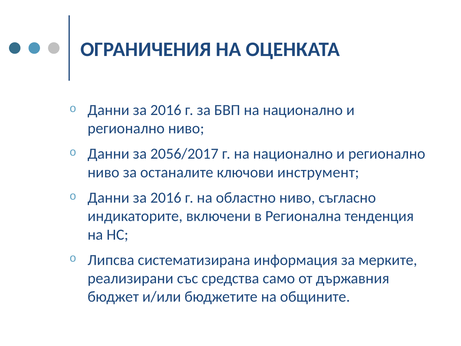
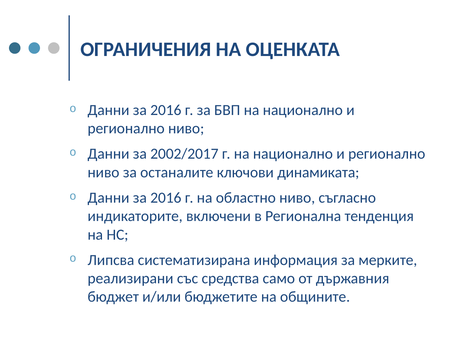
2056/2017: 2056/2017 -> 2002/2017 (184, 154)
инструмент: инструмент -> динамиката (318, 172)
